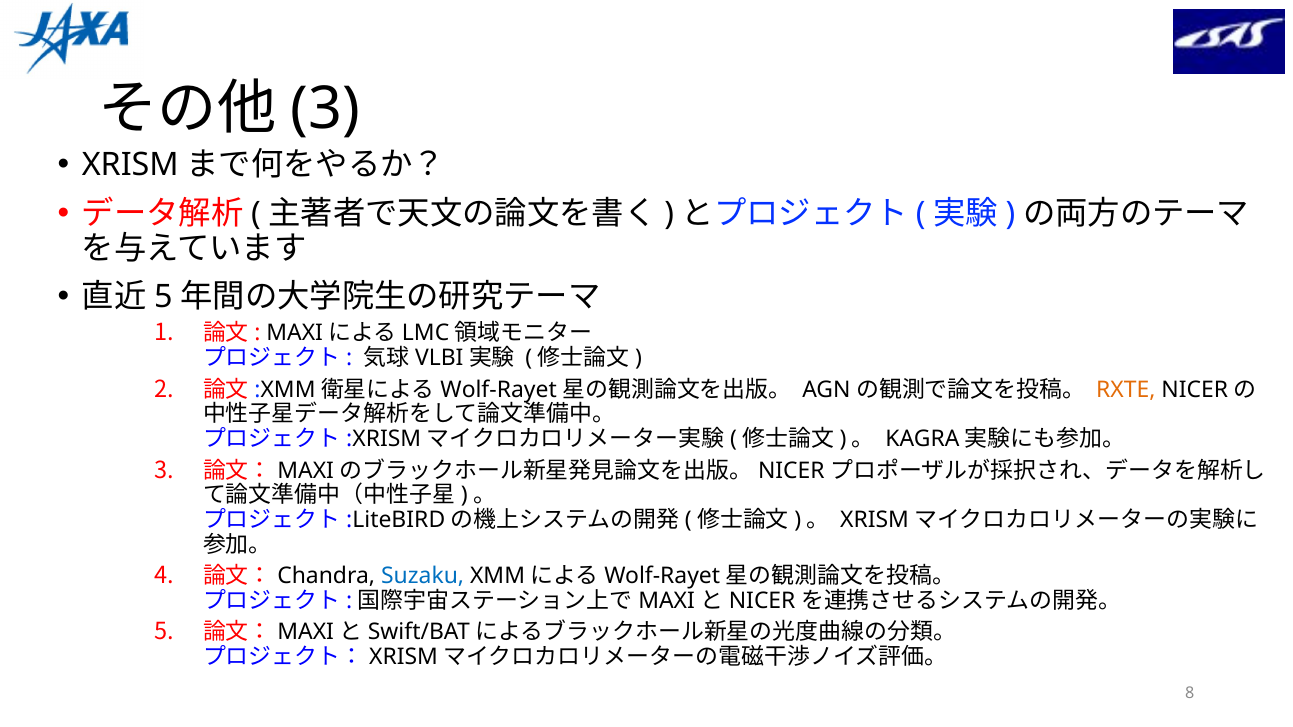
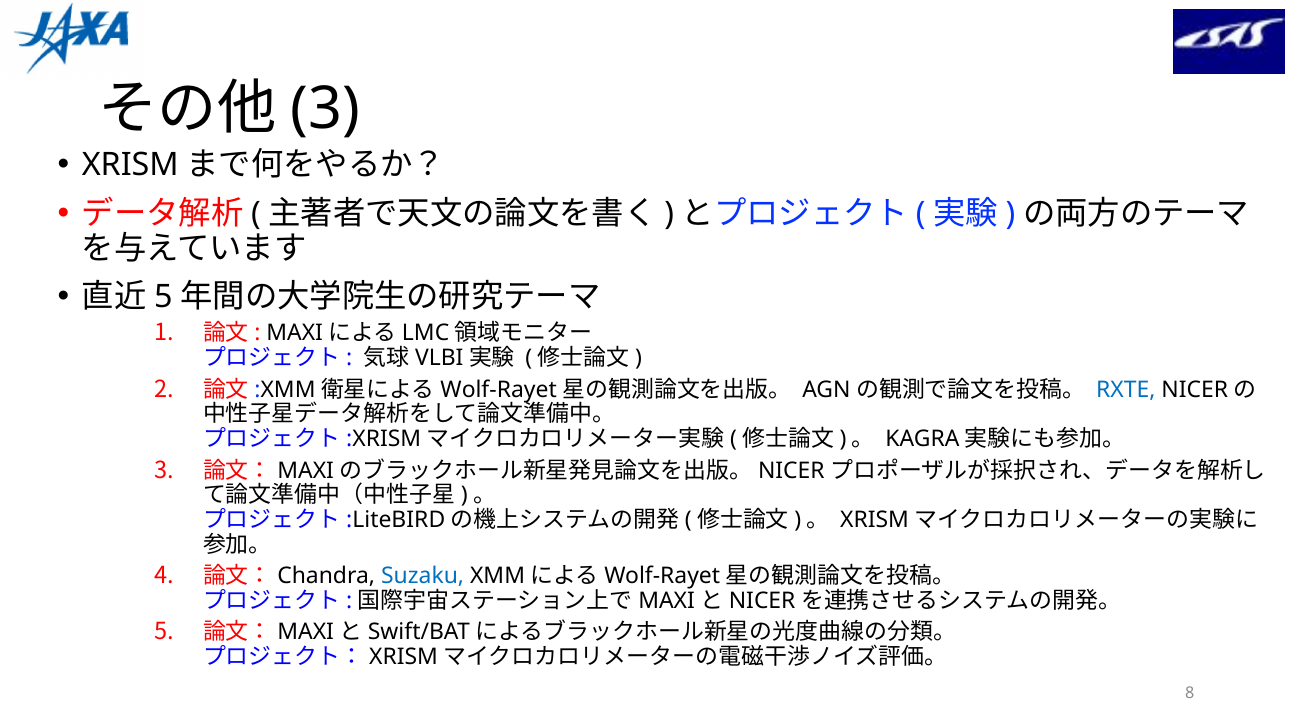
RXTE colour: orange -> blue (1126, 390)
